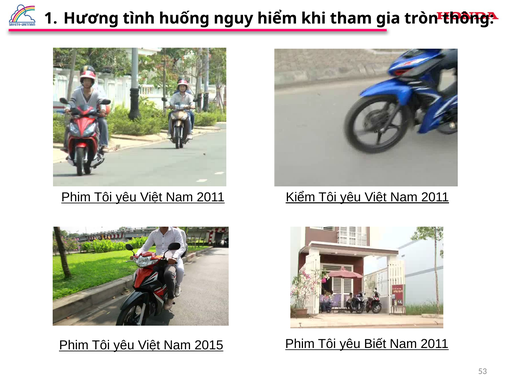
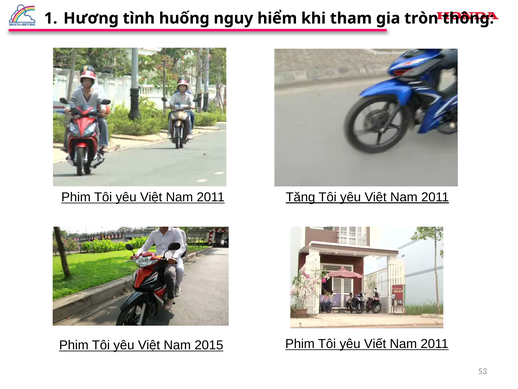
Kiểm: Kiểm -> Tăng (300, 197)
Biết: Biết -> Viết (375, 344)
